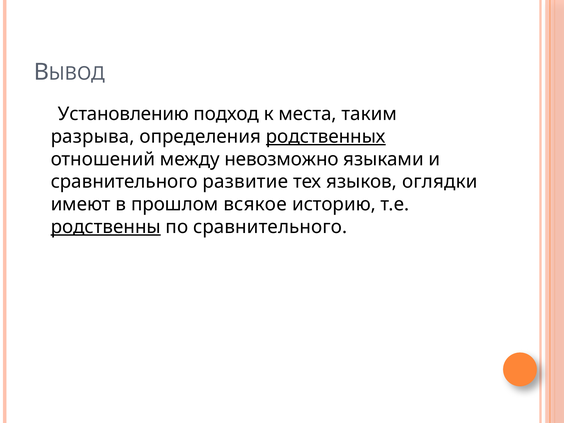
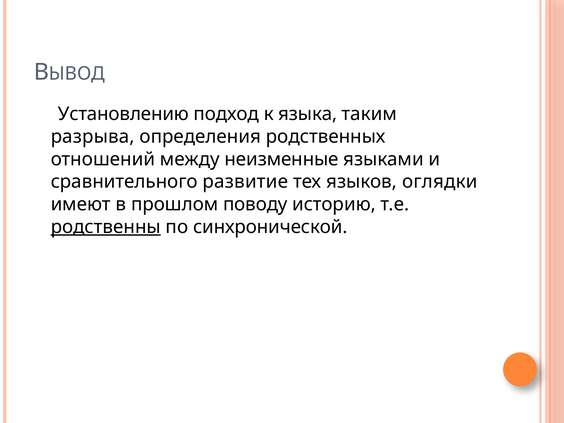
места: места -> языка (308, 114)
родственных underline: present -> none (326, 137)
невозможно: невозможно -> неизменные (282, 159)
всякое: всякое -> поводу (255, 204)
по сравнительного: сравнительного -> синхронической (270, 227)
